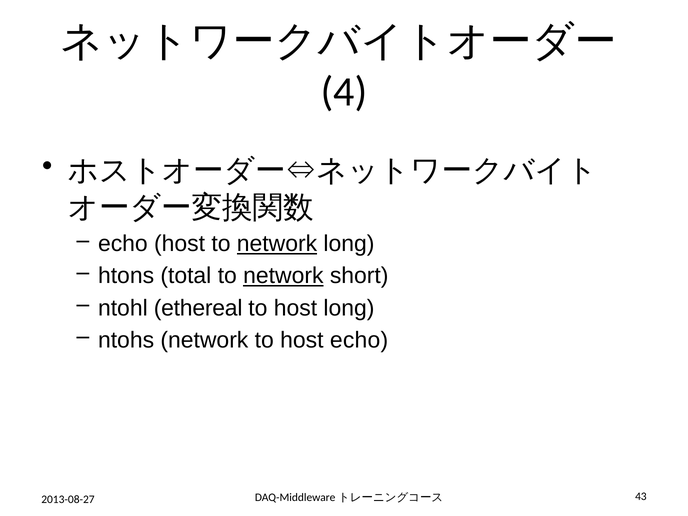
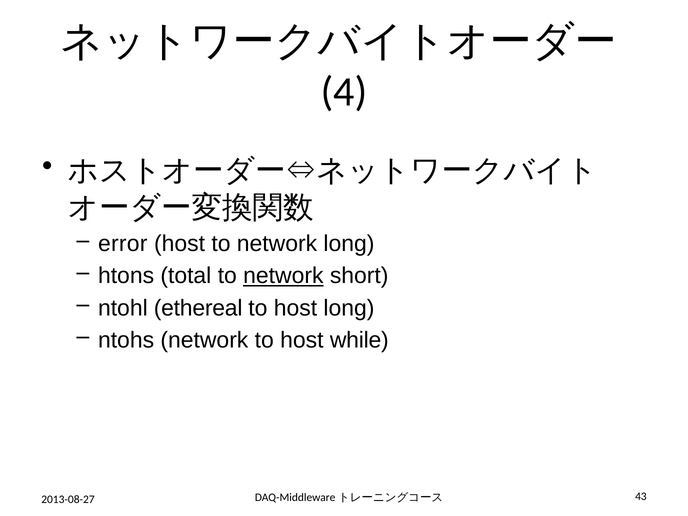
echo: echo -> error (123, 244)
network underline: present -> none (277, 244)
host echo: echo -> while (359, 340)
